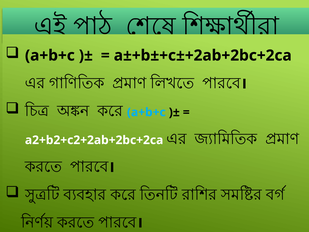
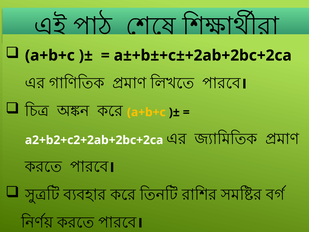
a+b+c colour: light blue -> yellow (146, 112)
